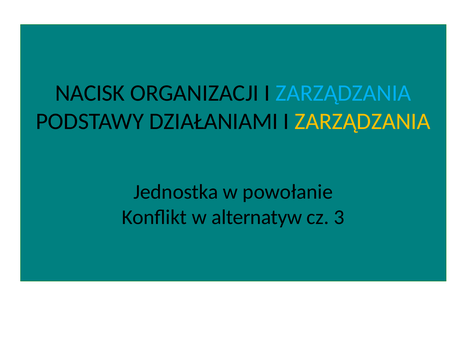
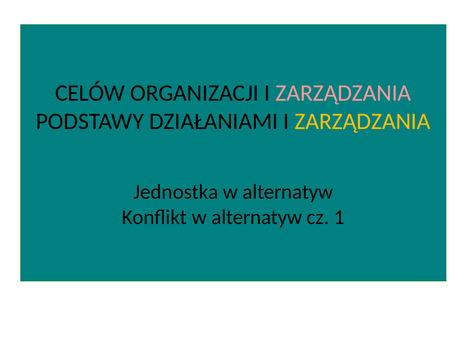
NACISK: NACISK -> CELÓW (90, 93)
ZARZĄDZANIA colour: light blue -> pink (343, 93)
Jednostka w powołanie: powołanie -> alternatyw (288, 192)
3: 3 -> 1 (339, 218)
